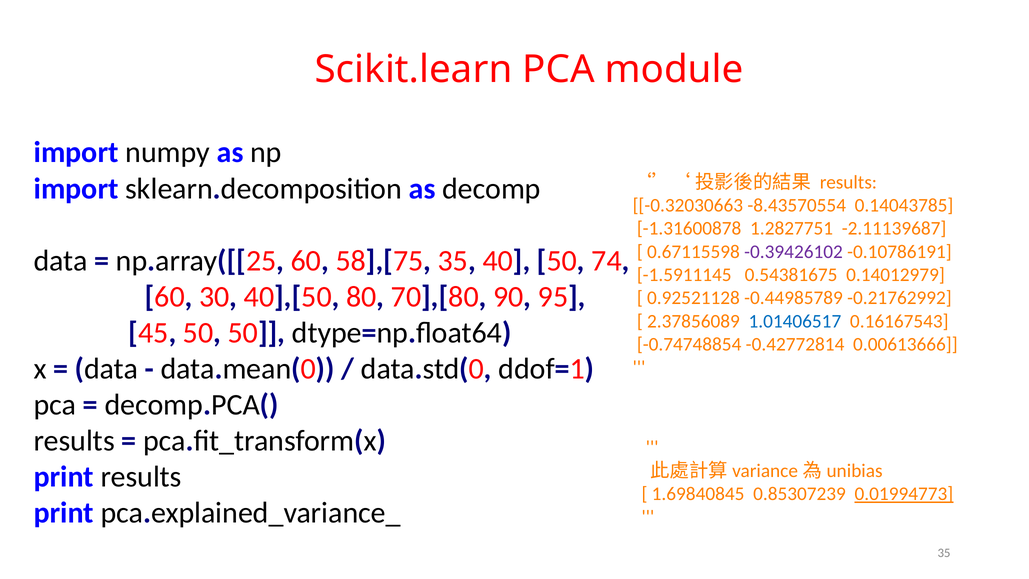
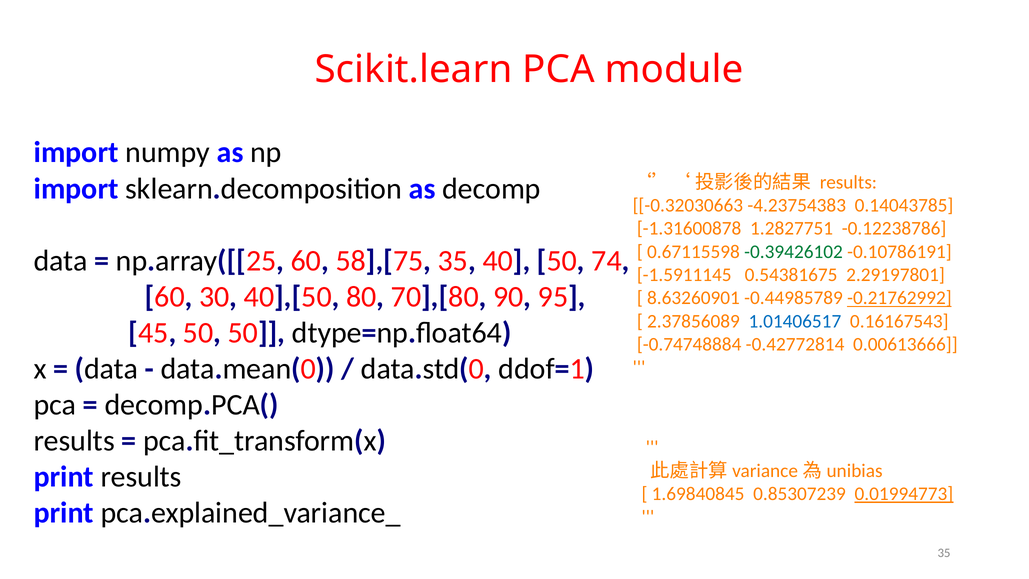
-8.43570554: -8.43570554 -> -4.23754383 (797, 205)
-2.11139687: -2.11139687 -> -0.12238786 (894, 228)
-0.39426102 colour: purple -> green (794, 252)
0.14012979: 0.14012979 -> 2.29197801 (895, 275)
0.92521128: 0.92521128 -> 8.63260901 (693, 298)
-0.21762992 underline: none -> present (899, 298)
-0.74748854: -0.74748854 -> -0.74748884 (689, 344)
